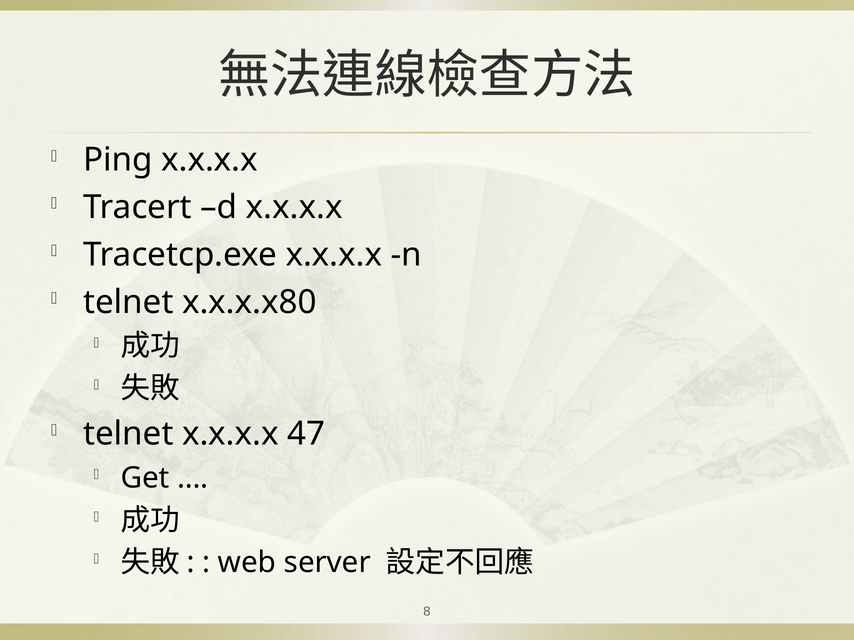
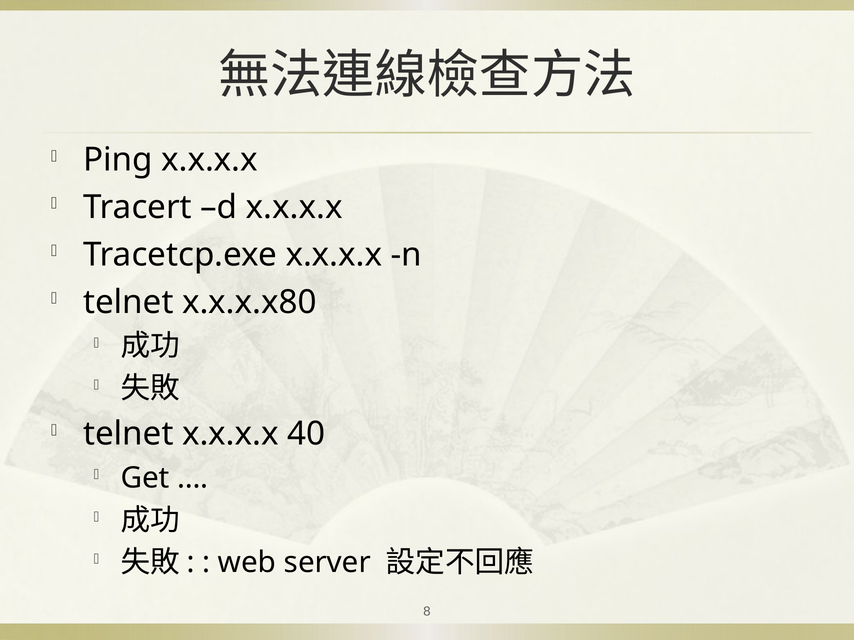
47: 47 -> 40 (306, 434)
